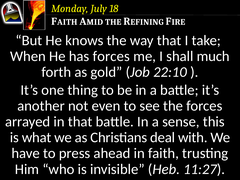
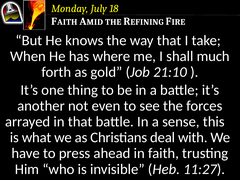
has forces: forces -> where (111, 56)
22:10: 22:10 -> 21:10 (170, 72)
